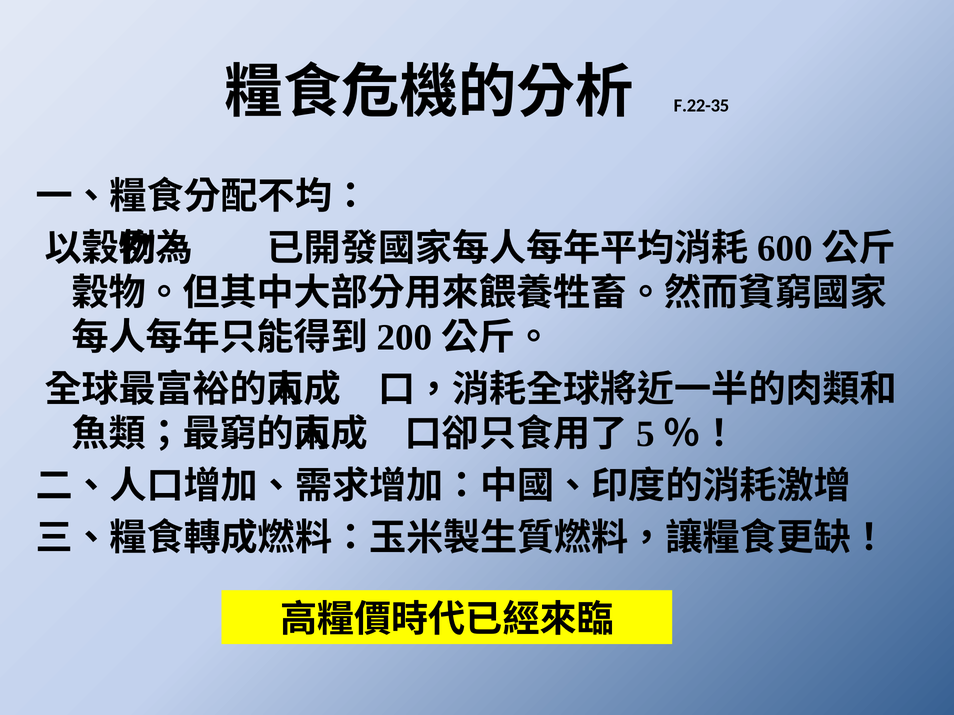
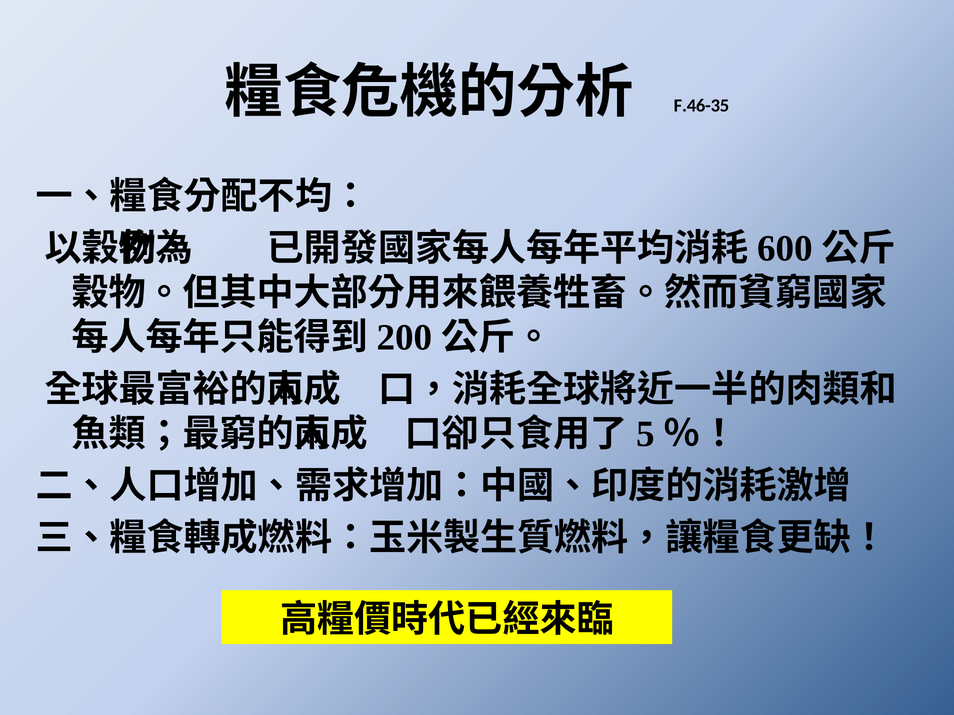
F.22-35: F.22-35 -> F.46-35 (701, 105)
